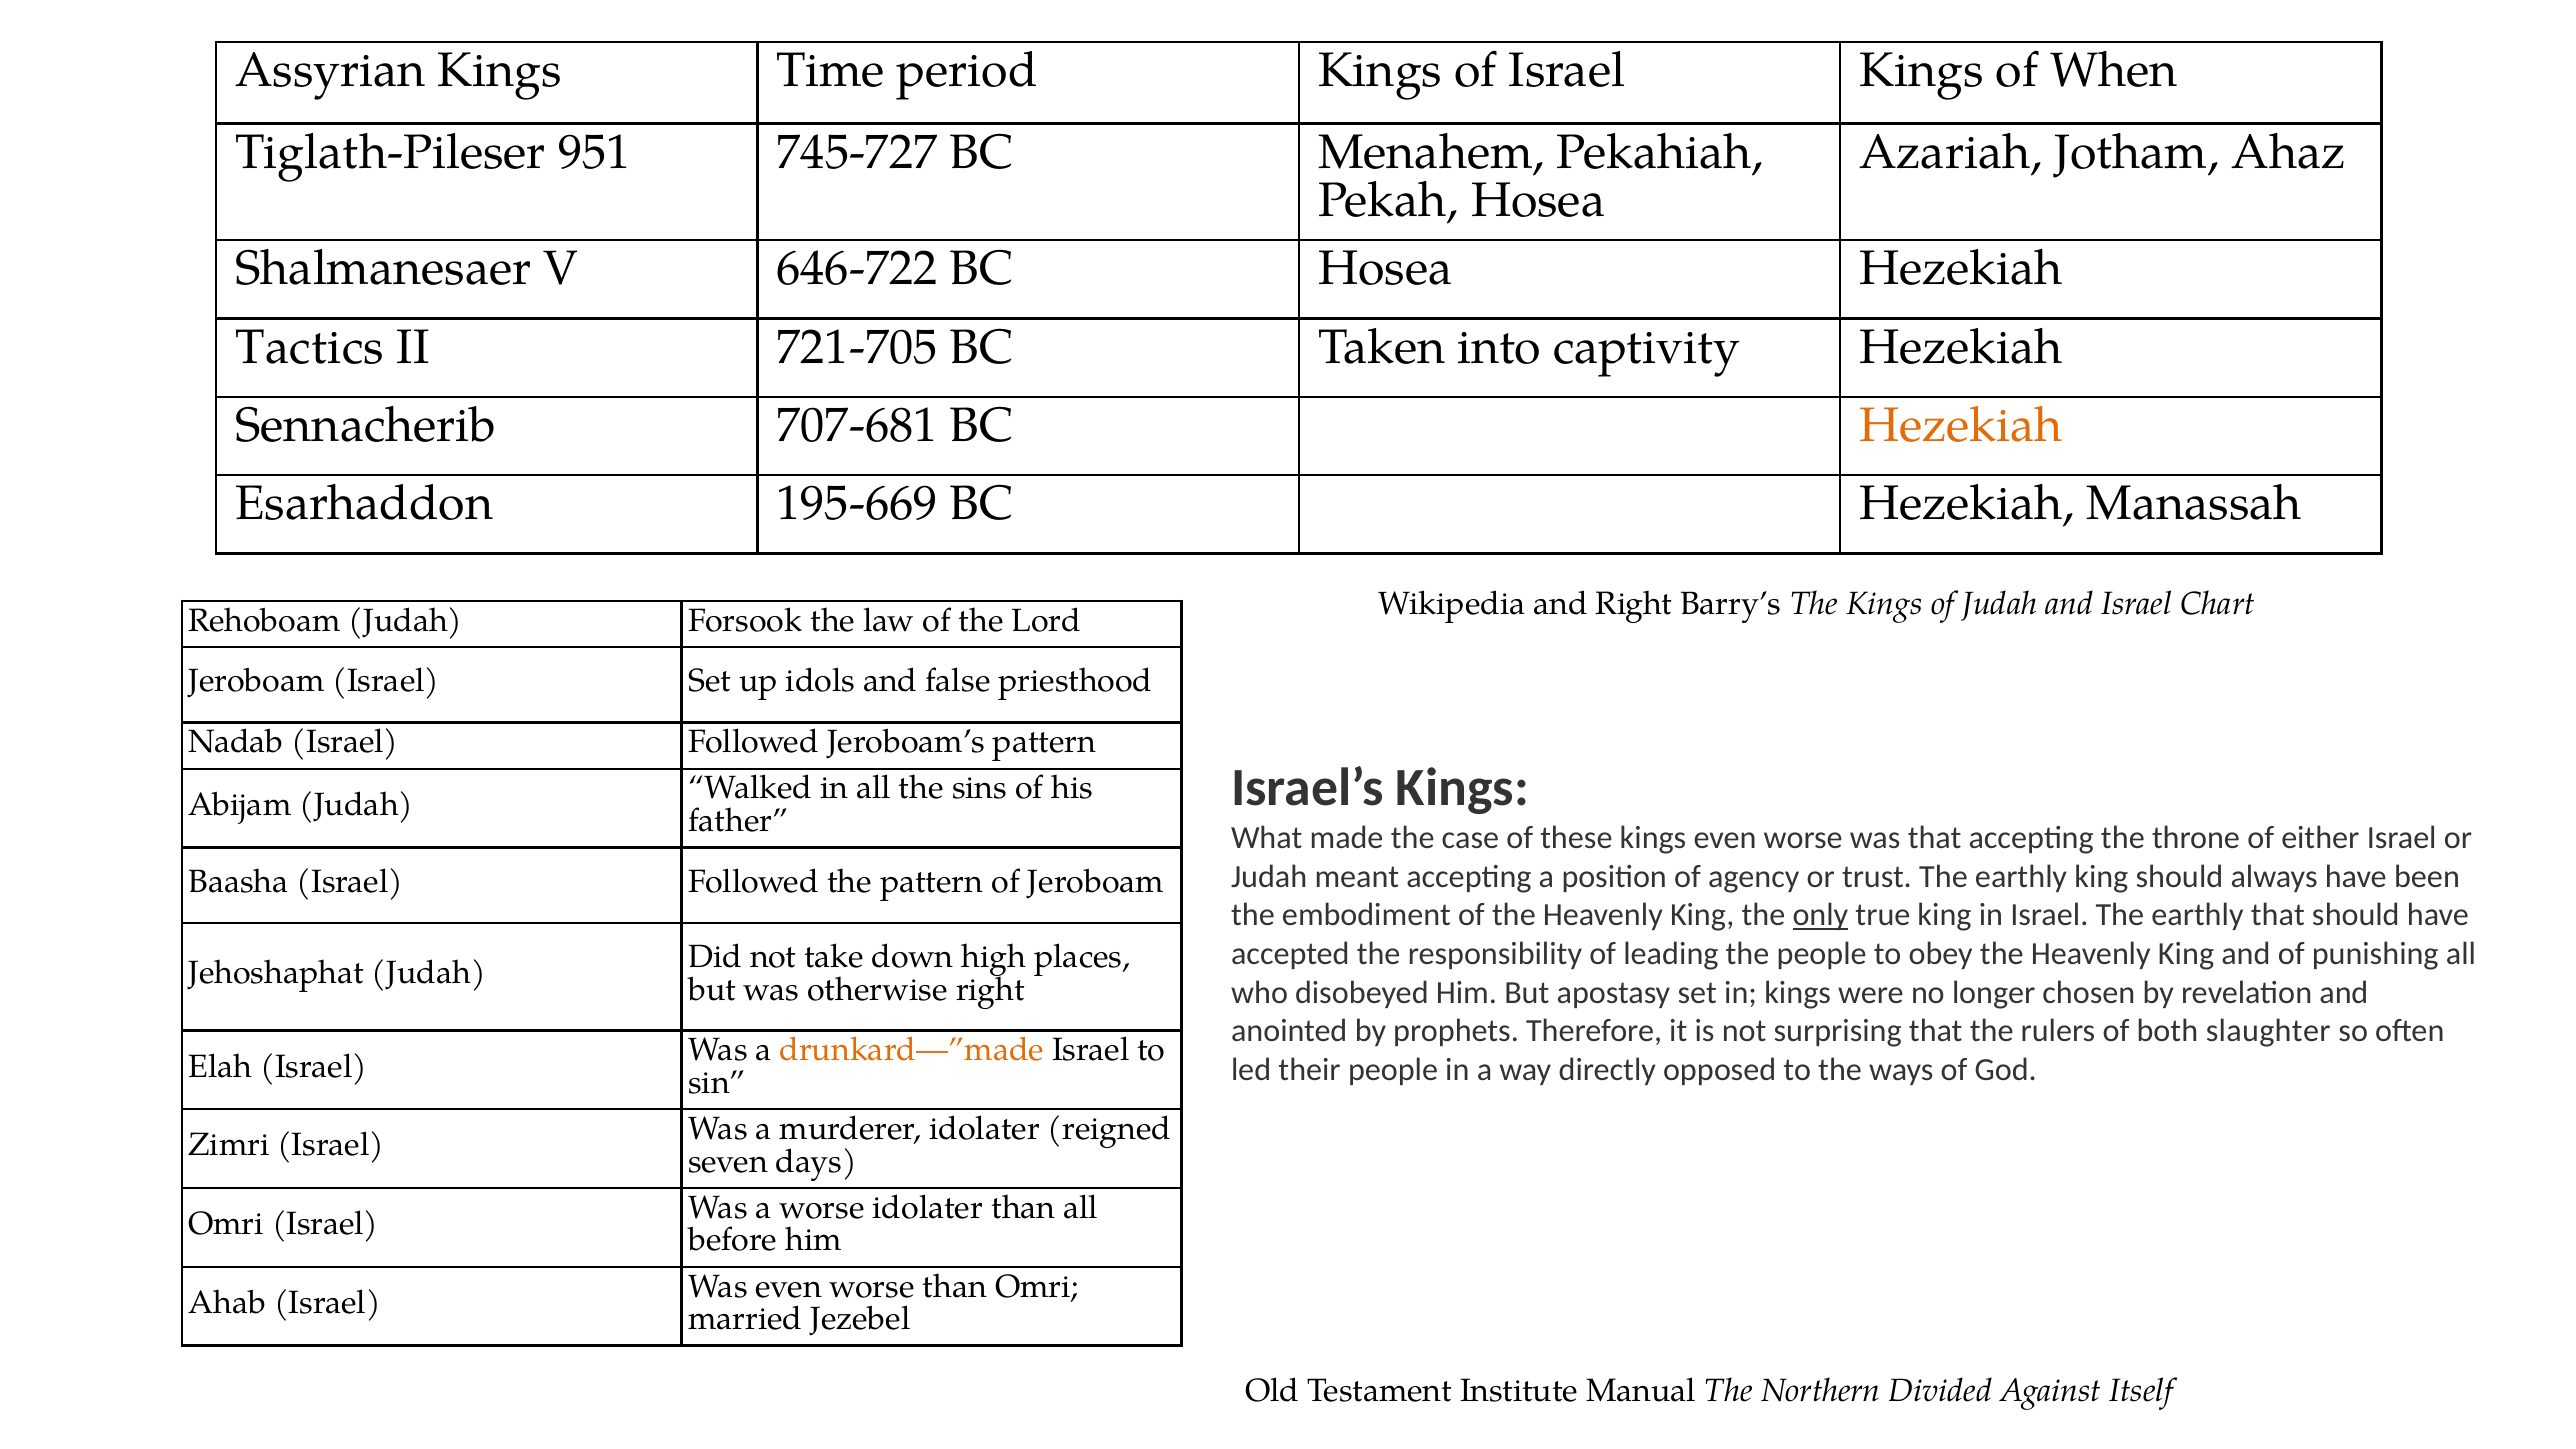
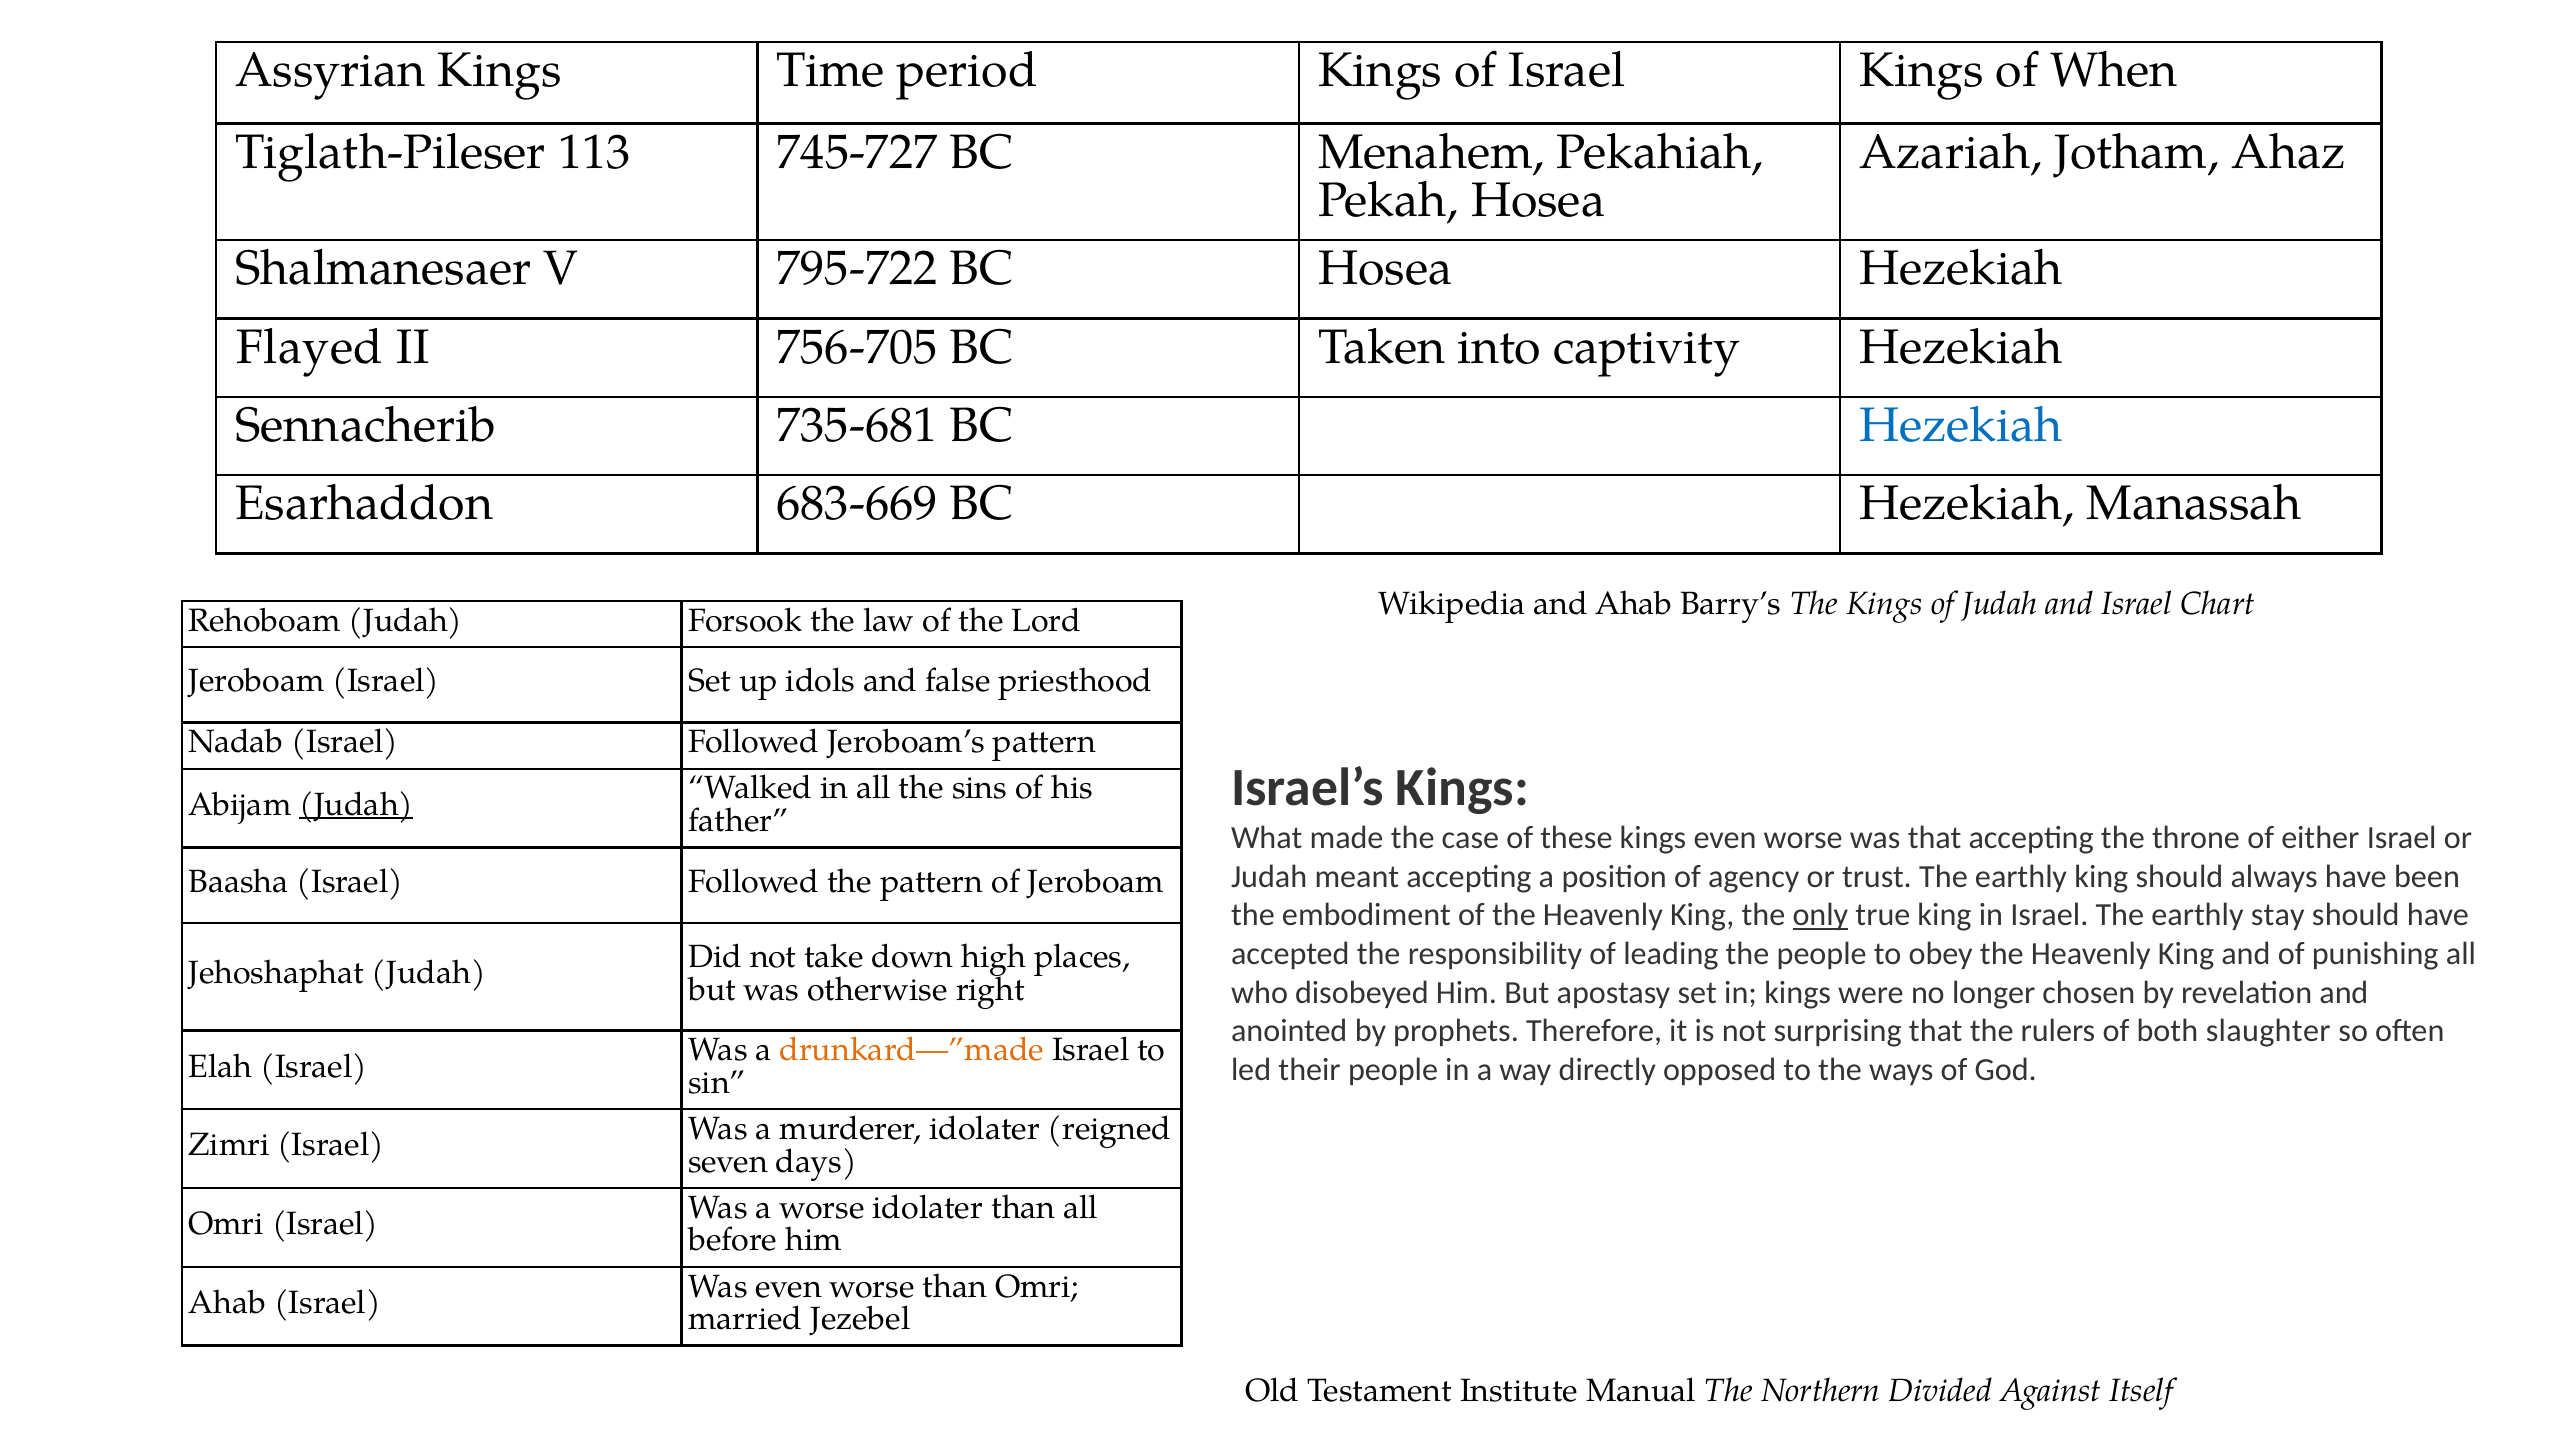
951: 951 -> 113 (594, 152)
646-722: 646-722 -> 795-722 (857, 269)
Tactics: Tactics -> Flayed (310, 347)
721-705: 721-705 -> 756-705 (857, 347)
707-681: 707-681 -> 735-681 (857, 426)
Hezekiah colour: orange -> blue (1961, 426)
195-669: 195-669 -> 683-669 (857, 504)
and Right: Right -> Ahab (1634, 604)
Judah underline: none -> present (356, 805)
earthly that: that -> stay (2278, 915)
